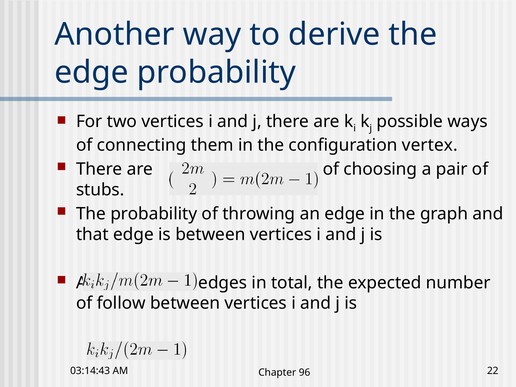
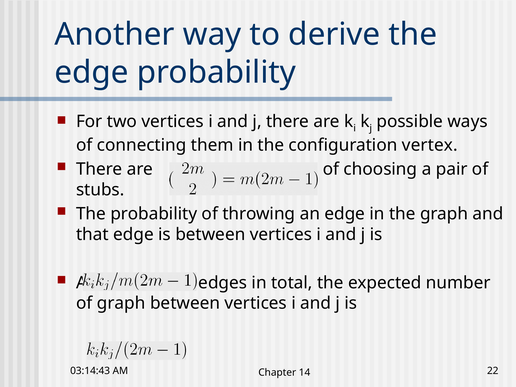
of follow: follow -> graph (121, 303)
96: 96 -> 14 (305, 373)
